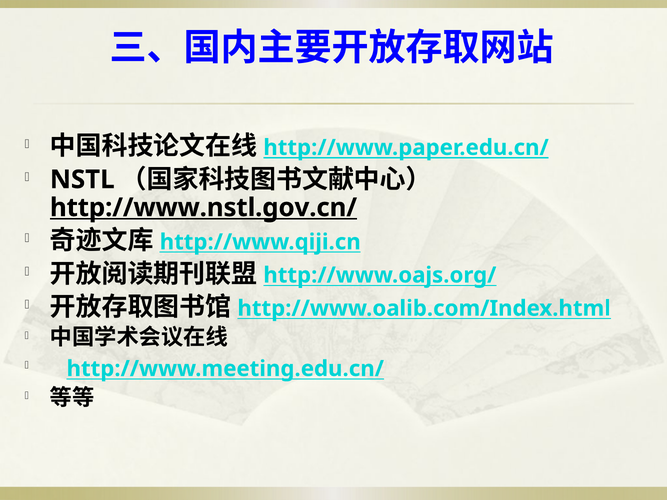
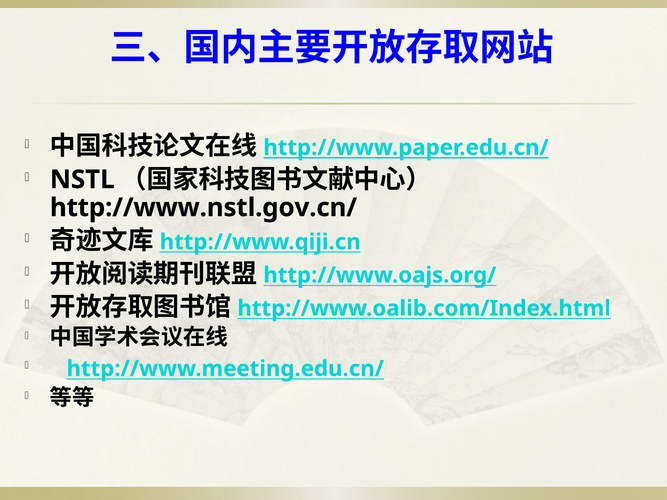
http://www.nstl.gov.cn/ underline: present -> none (203, 208)
